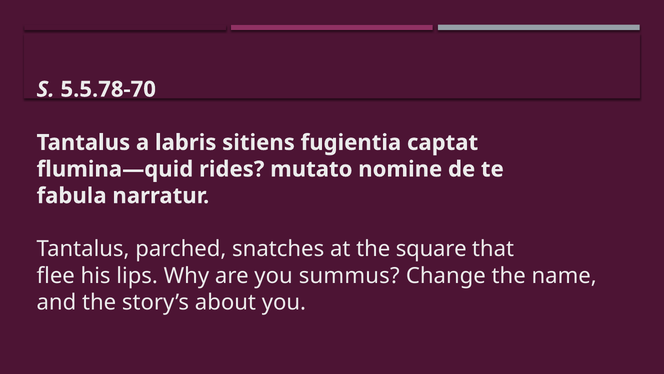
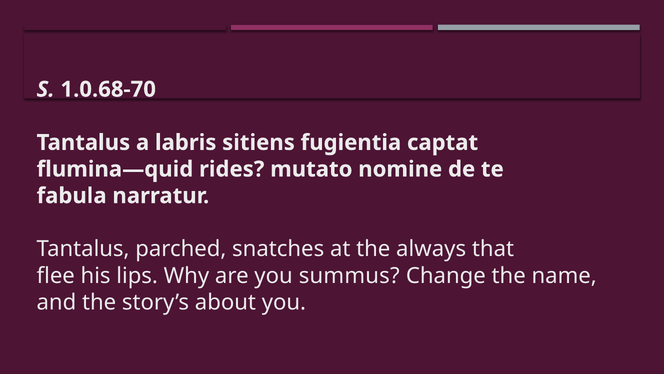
5.5.78-70: 5.5.78-70 -> 1.0.68-70 (108, 89)
square: square -> always (431, 249)
